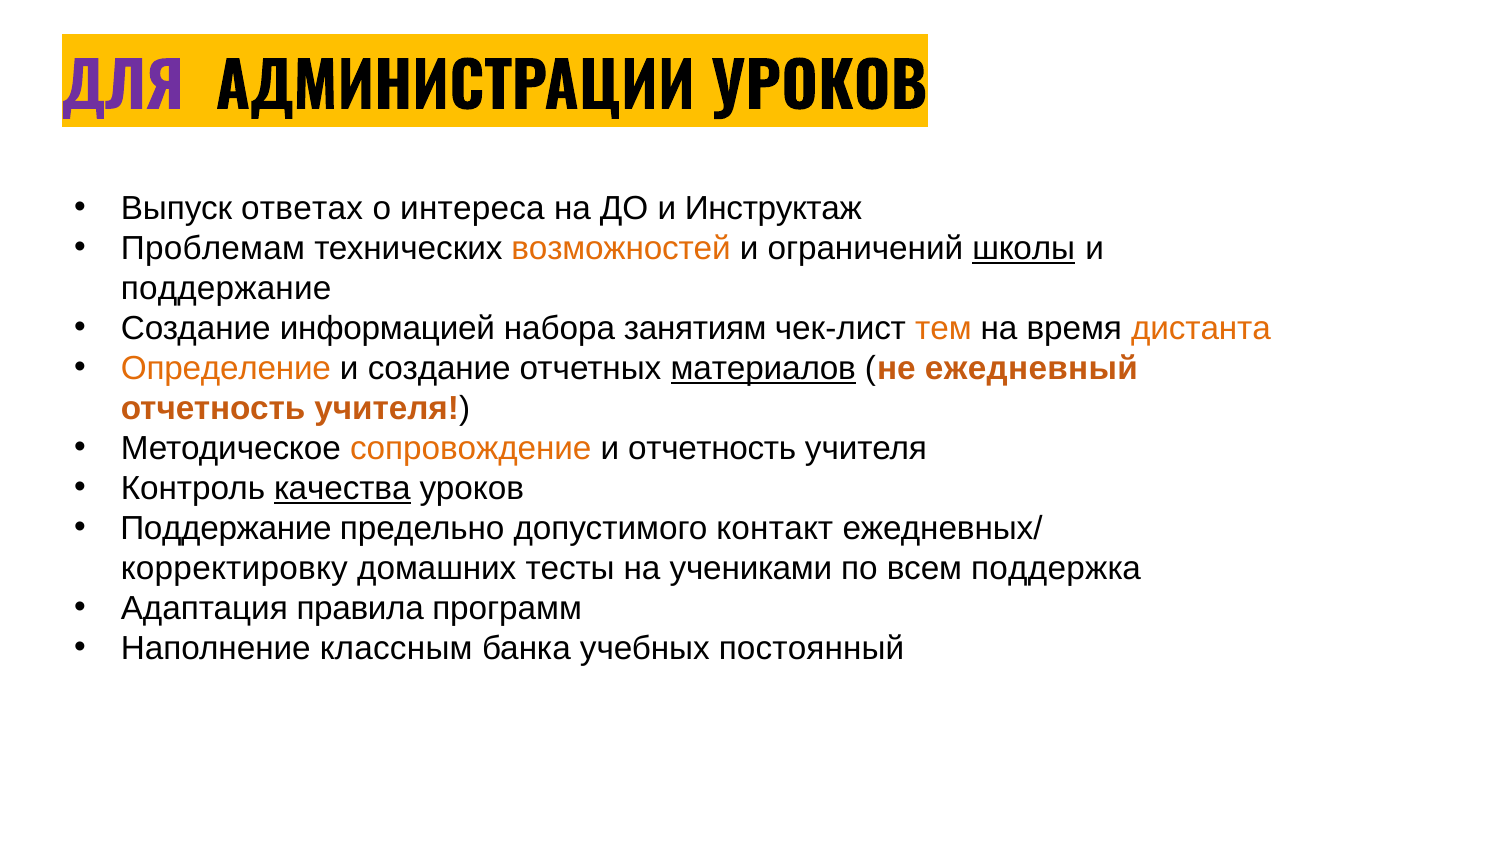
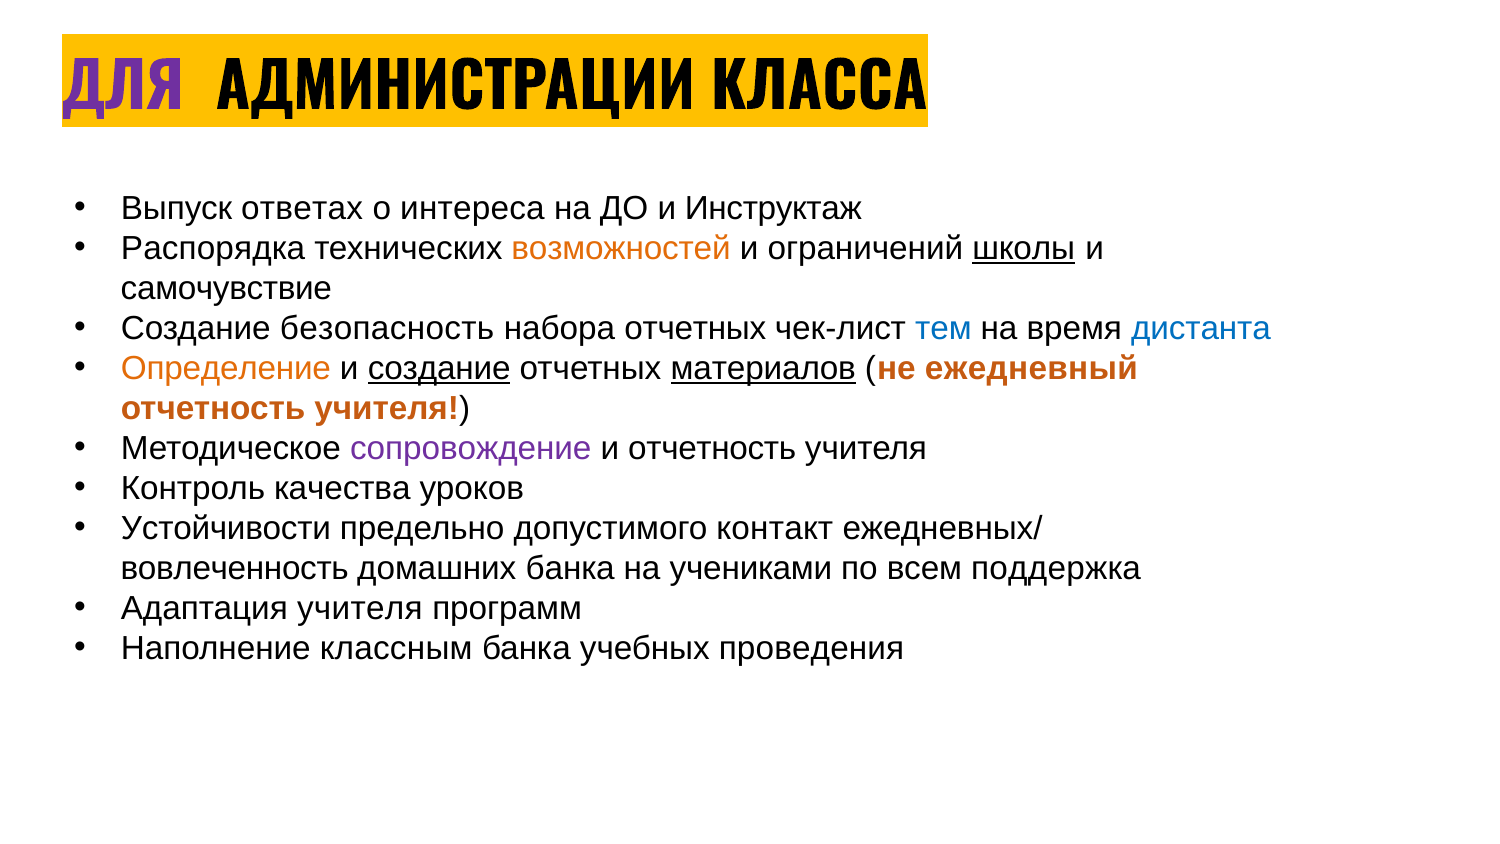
АДМИНИСТРАЦИИ УРОКОВ: УРОКОВ -> КЛАССА (819, 88)
Проблемам: Проблемам -> Распорядка (213, 248)
поддержание: поддержание -> самочувствие (226, 288)
информацией: информацией -> безопасность (387, 328)
набора занятиям: занятиям -> отчетных (695, 328)
тем colour: orange -> blue (943, 328)
дистанта colour: orange -> blue (1201, 328)
создание underline: none -> present (439, 368)
сопровождение colour: orange -> purple (471, 448)
качества underline: present -> none (342, 488)
Поддержание: Поддержание -> Устойчивости (226, 528)
корректировку: корректировку -> вовлеченность (235, 568)
домашних тесты: тесты -> банка (570, 568)
Адаптация правила: правила -> учителя (360, 608)
постоянный: постоянный -> проведения (811, 648)
